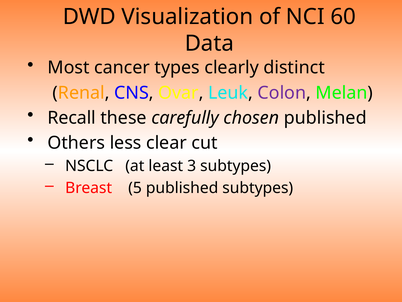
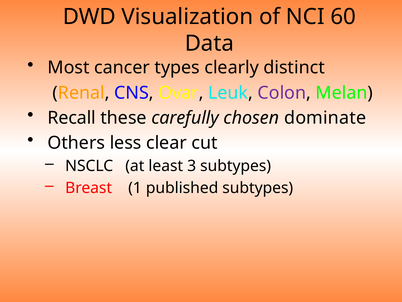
chosen published: published -> dominate (325, 118)
5: 5 -> 1 (135, 188)
